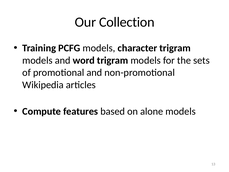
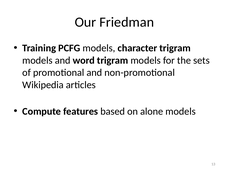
Collection: Collection -> Friedman (127, 22)
